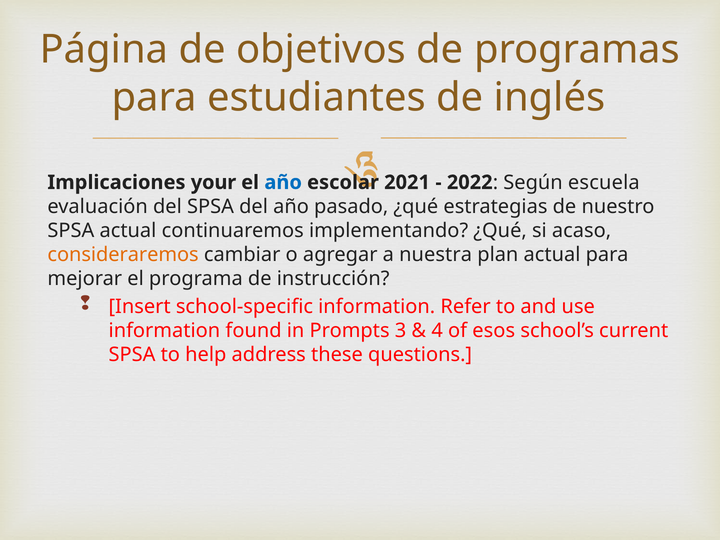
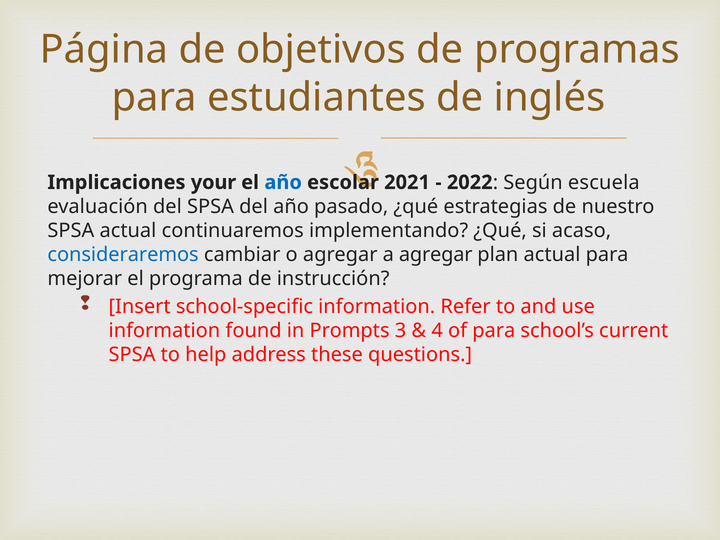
consideraremos colour: orange -> blue (123, 254)
a nuestra: nuestra -> agregar (436, 254)
of esos: esos -> para (494, 330)
